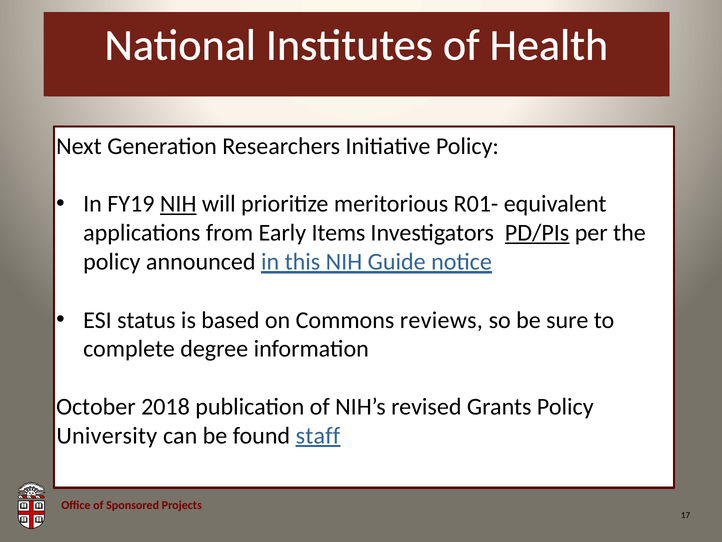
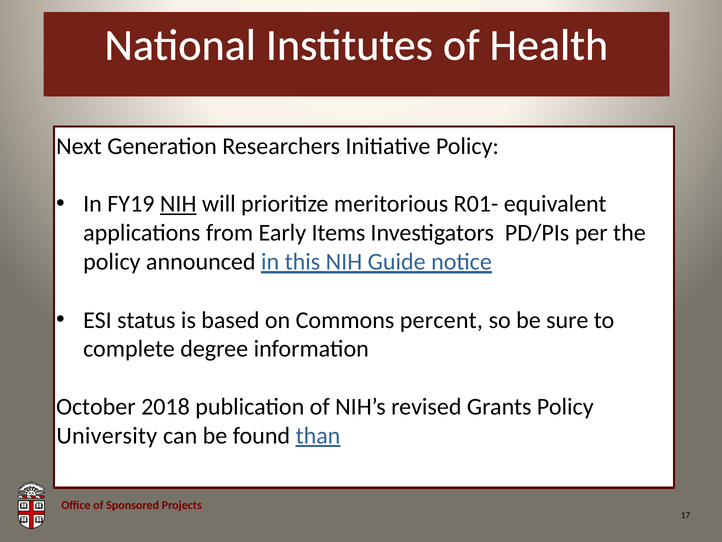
PD/PIs underline: present -> none (537, 233)
reviews: reviews -> percent (441, 320)
staff: staff -> than (318, 435)
